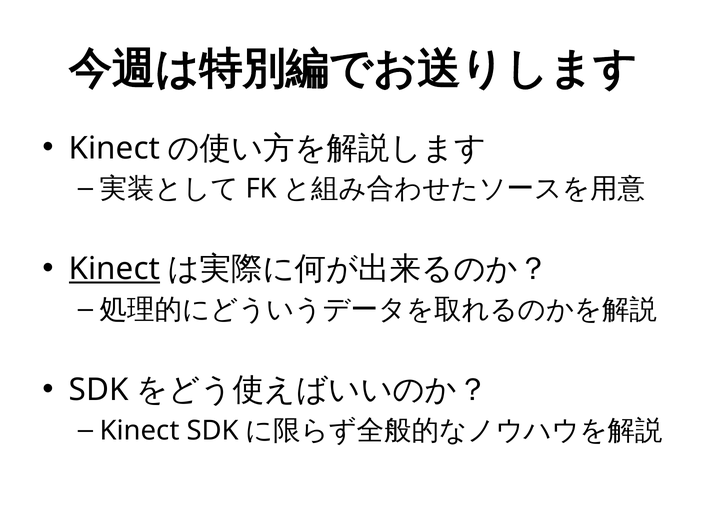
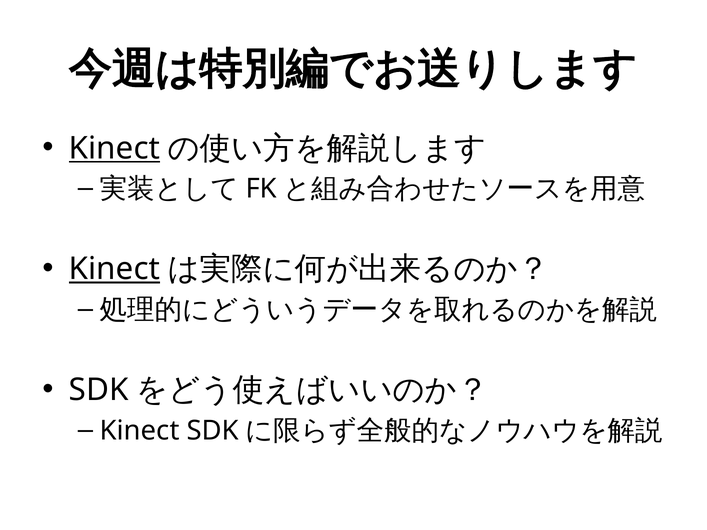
Kinect underline: none -> present (114, 148)
